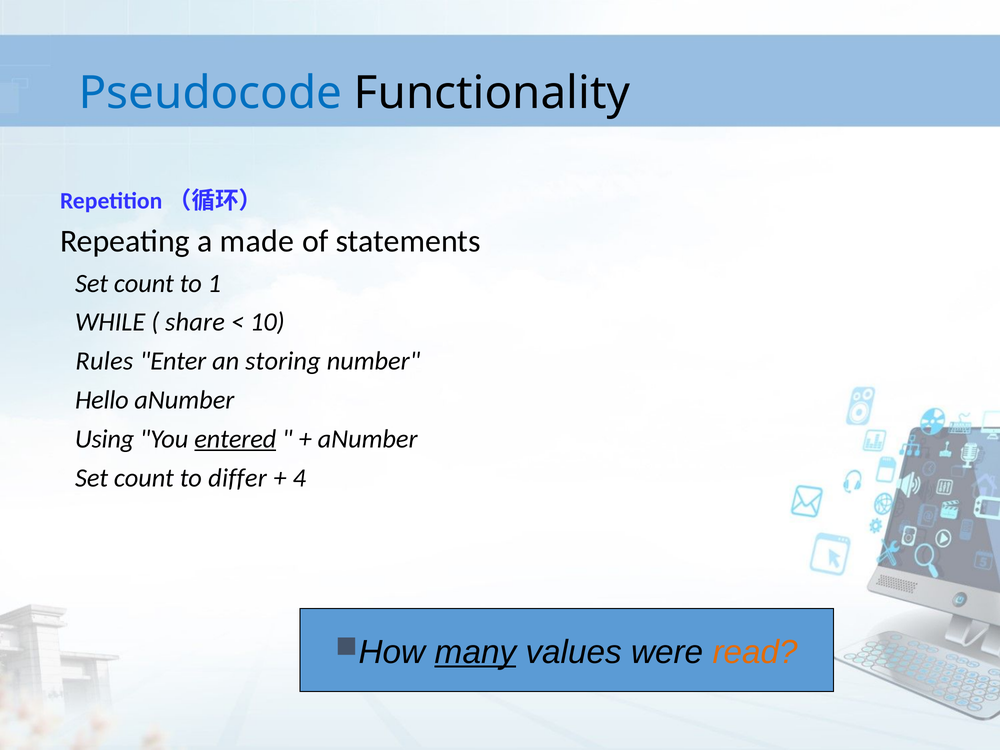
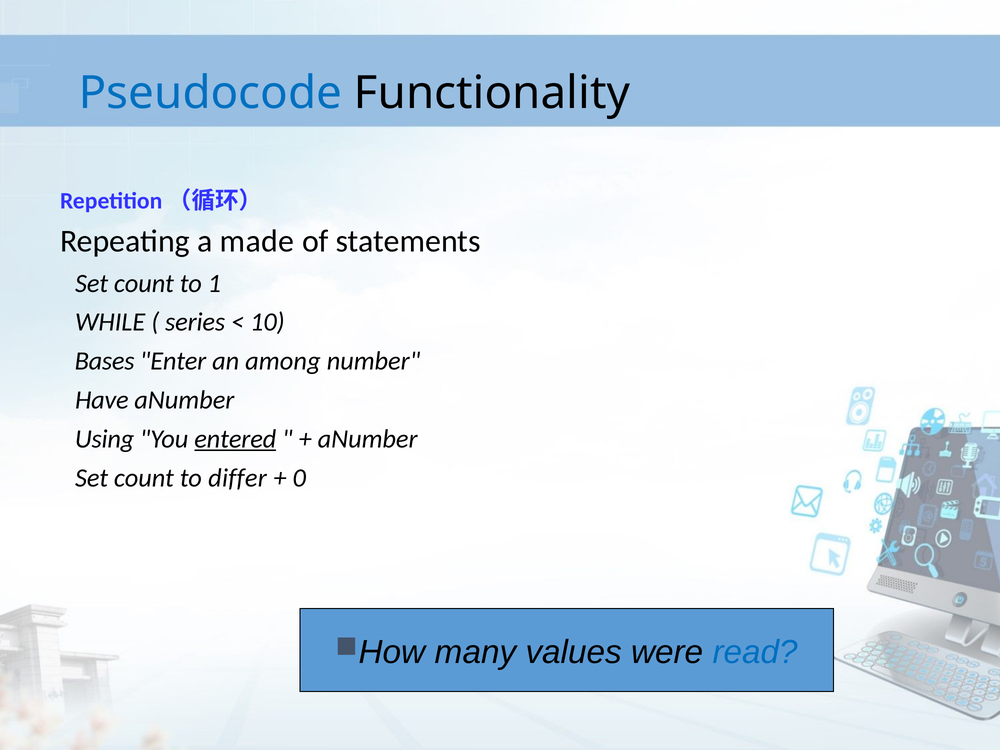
share: share -> series (195, 322)
Rules: Rules -> Bases (105, 361)
storing: storing -> among (283, 361)
Hello: Hello -> Have (102, 400)
4: 4 -> 0 (299, 478)
many underline: present -> none (475, 652)
read colour: orange -> blue (755, 652)
